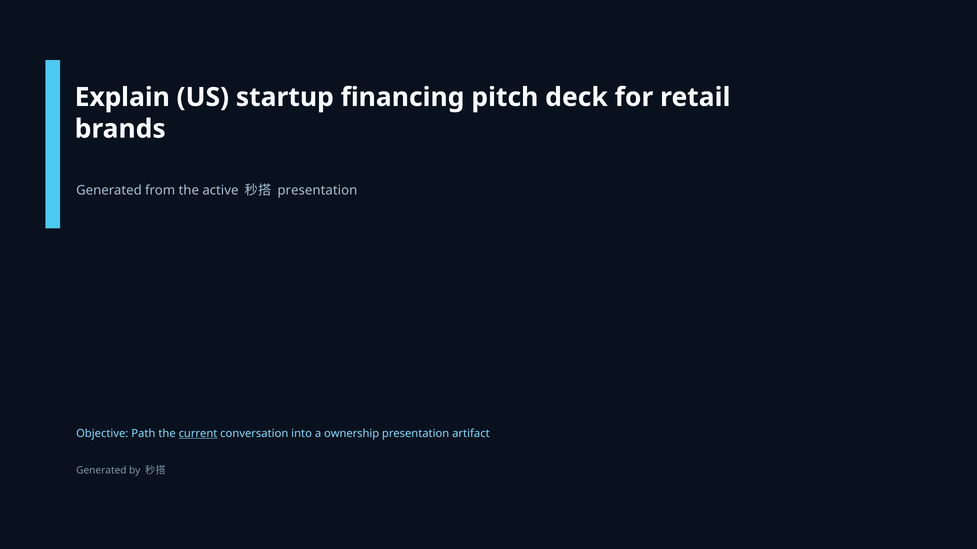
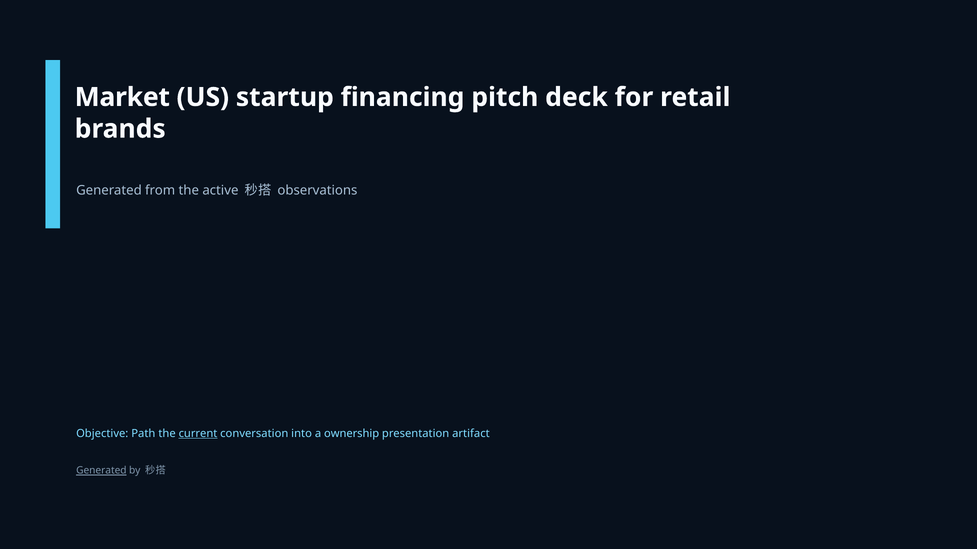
Explain: Explain -> Market (122, 97)
presentation: presentation -> observations (317, 191)
Generated underline: none -> present (101, 471)
